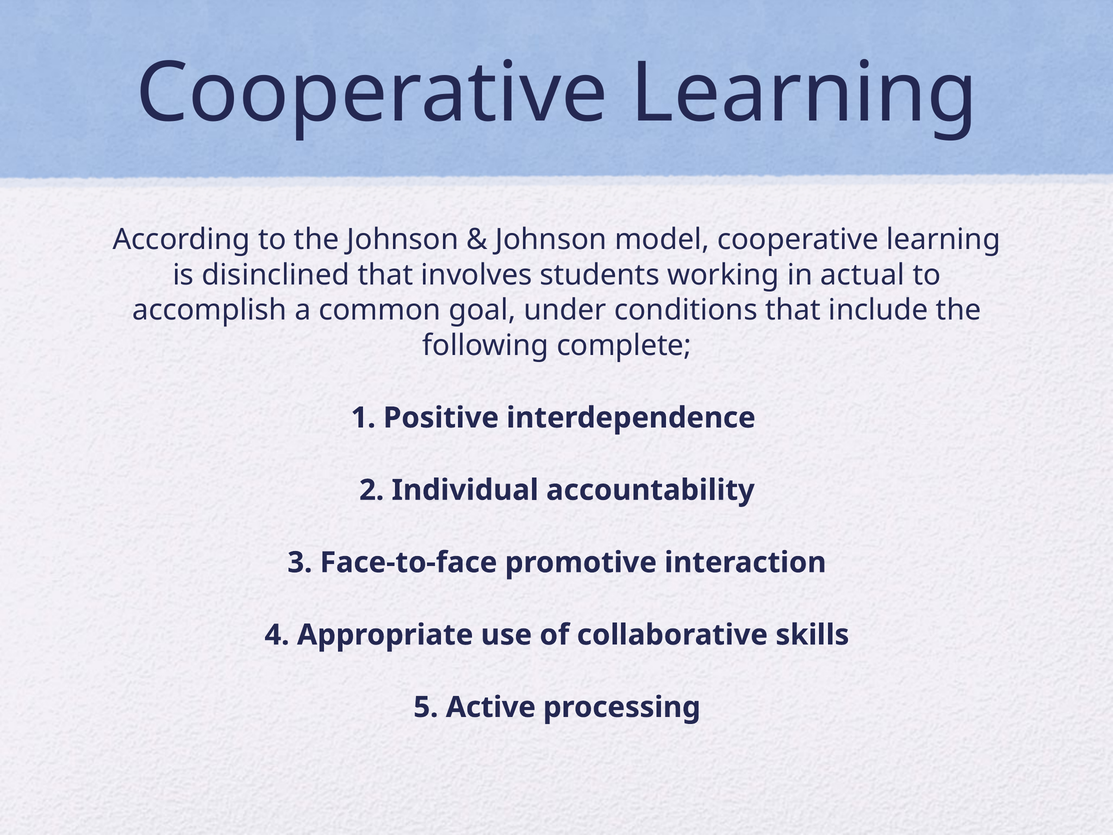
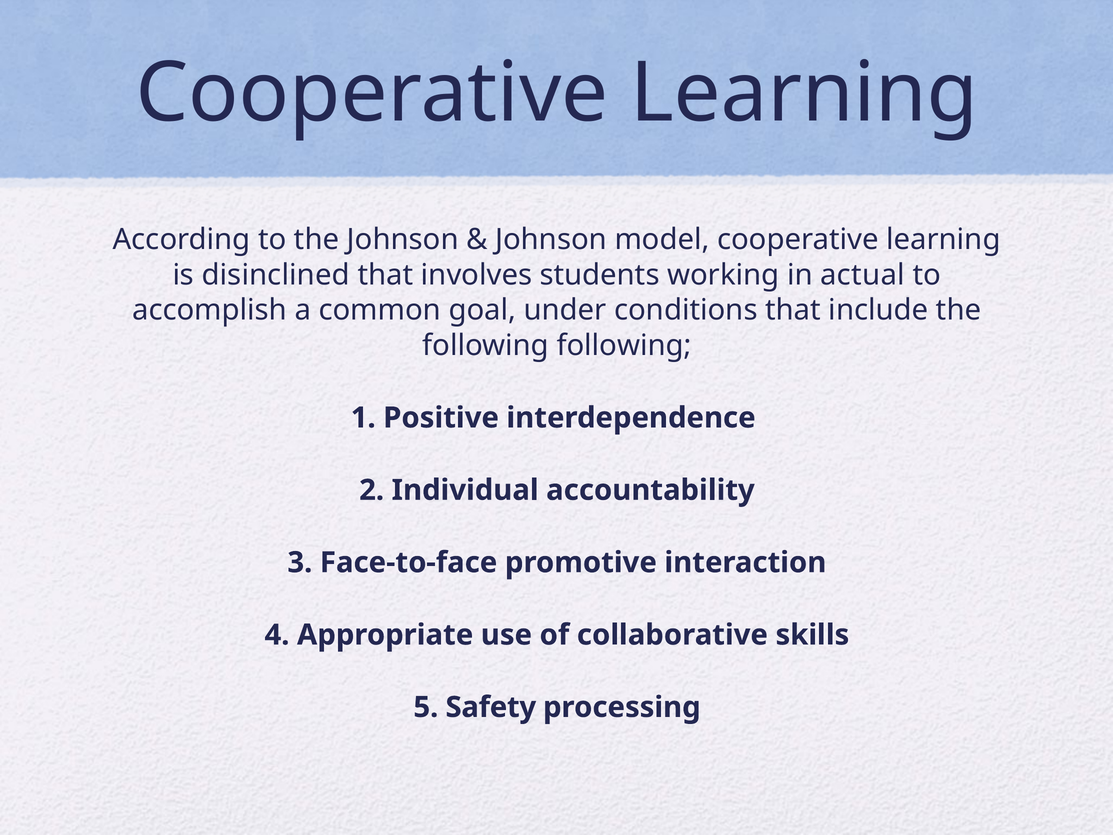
following complete: complete -> following (624, 345)
Active: Active -> Safety (491, 707)
